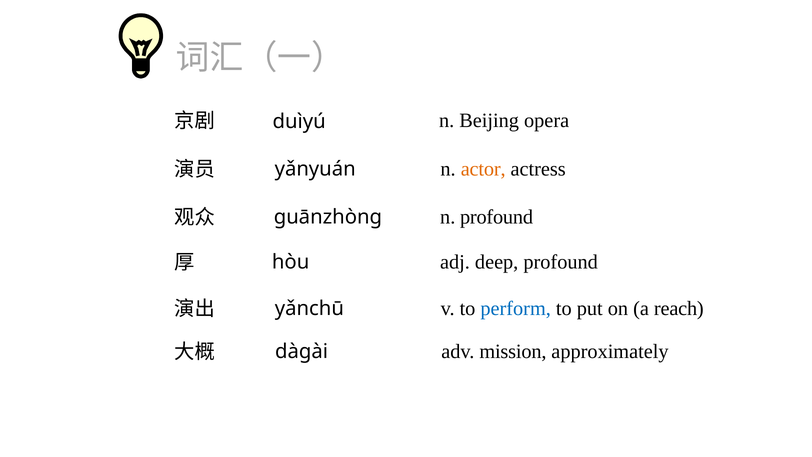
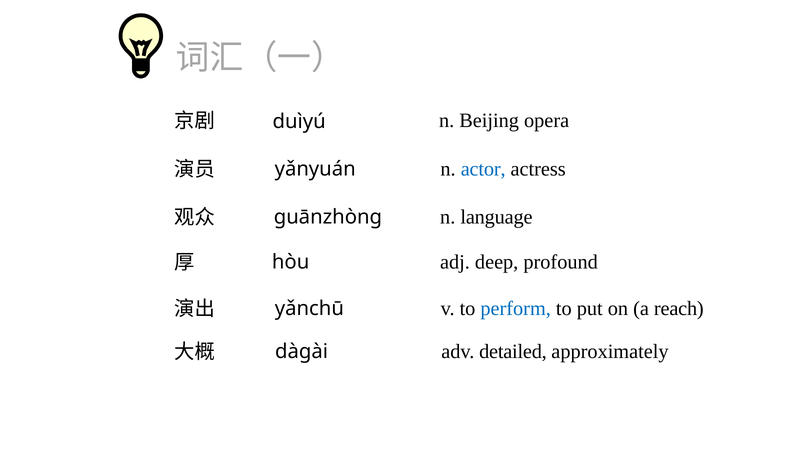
actor colour: orange -> blue (483, 169)
n profound: profound -> language (496, 217)
mission: mission -> detailed (513, 352)
